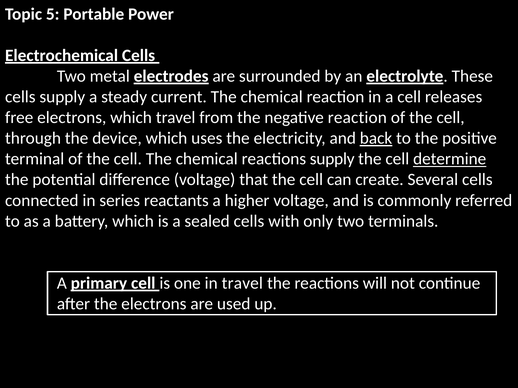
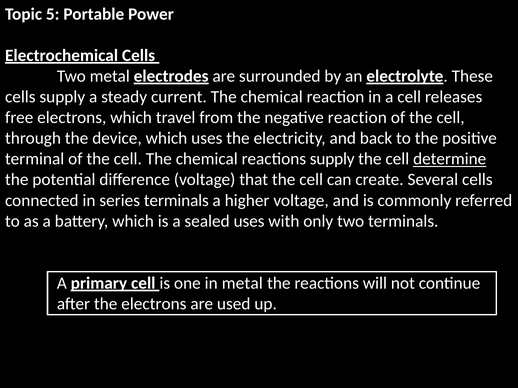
back underline: present -> none (376, 138)
series reactants: reactants -> terminals (176, 201)
sealed cells: cells -> uses (249, 221)
in travel: travel -> metal (242, 283)
